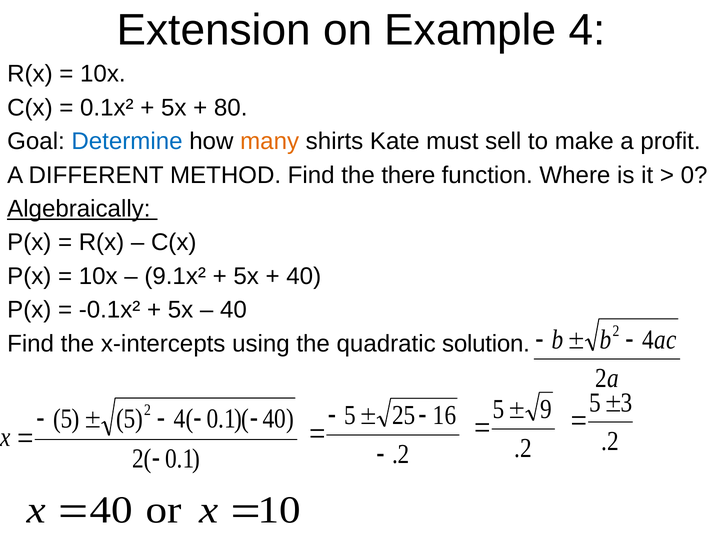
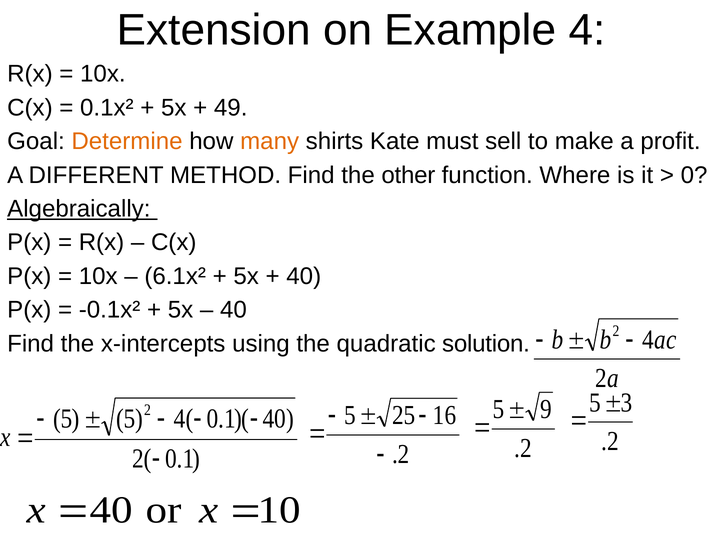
80: 80 -> 49 (231, 108)
Determine colour: blue -> orange (127, 141)
there: there -> other (408, 175)
9.1x²: 9.1x² -> 6.1x² (175, 276)
